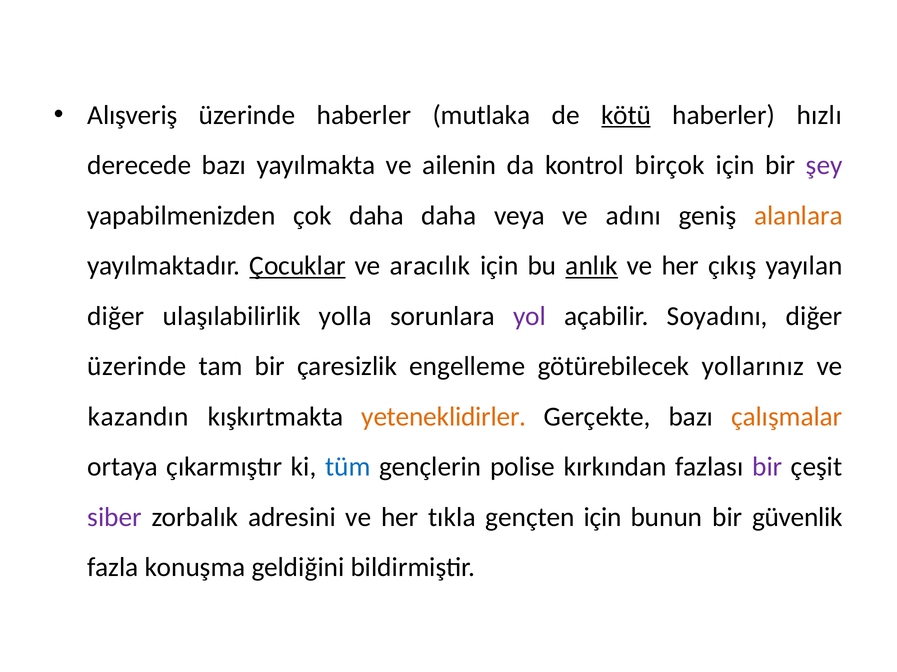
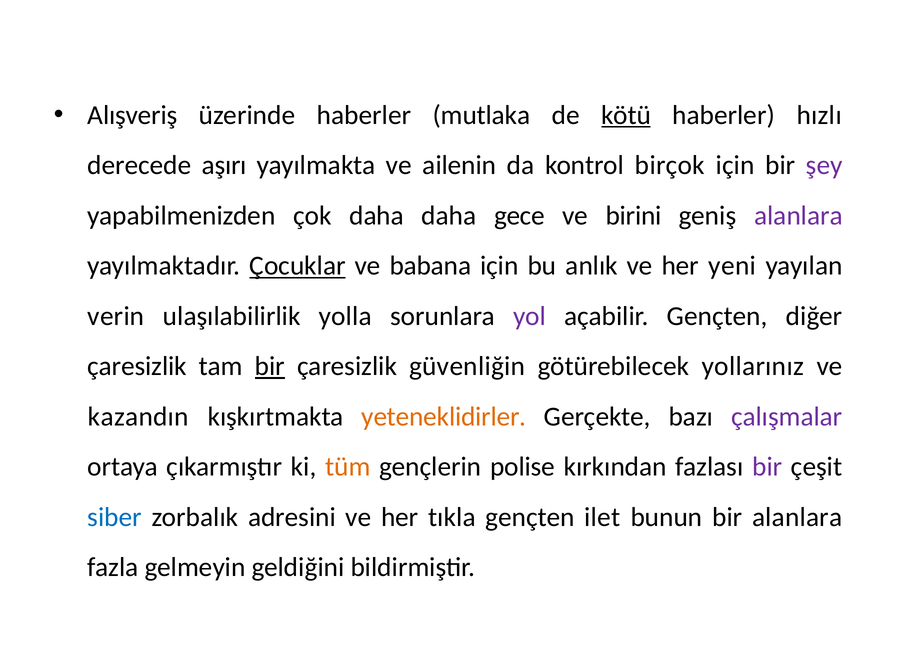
derecede bazı: bazı -> aşırı (224, 166)
veya: veya -> gece (519, 216)
adını: adını -> birini (634, 216)
alanlara colour: orange -> purple (798, 216)
aracılık: aracılık -> babana (430, 266)
anlık underline: present -> none (592, 266)
çıkış: çıkış -> yeni (732, 266)
diğer: diğer -> verin (116, 316)
açabilir Soyadını: Soyadını -> Gençten (717, 316)
üzerinde: üzerinde -> çaresizlik (137, 367)
bir underline: none -> present (270, 367)
engelleme: engelleme -> güvenliğin (467, 367)
çalışmalar colour: orange -> purple (787, 417)
tüm colour: blue -> orange (348, 467)
siber colour: purple -> blue (115, 518)
gençten için: için -> ilet (602, 518)
bir güvenlik: güvenlik -> alanlara (797, 518)
konuşma: konuşma -> gelmeyin (195, 568)
